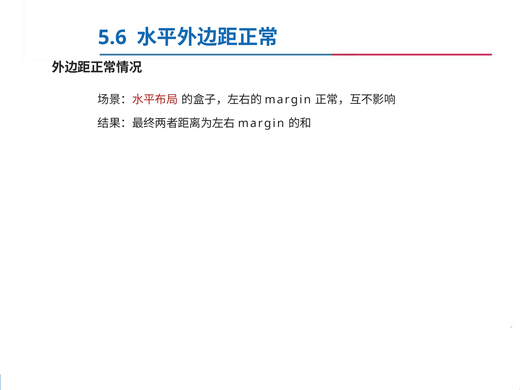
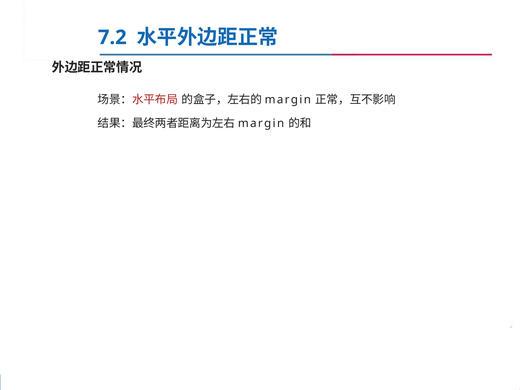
5.6: 5.6 -> 7.2 (112, 37)
